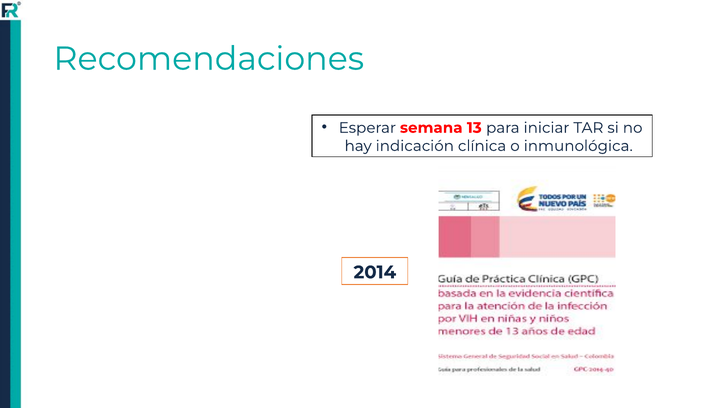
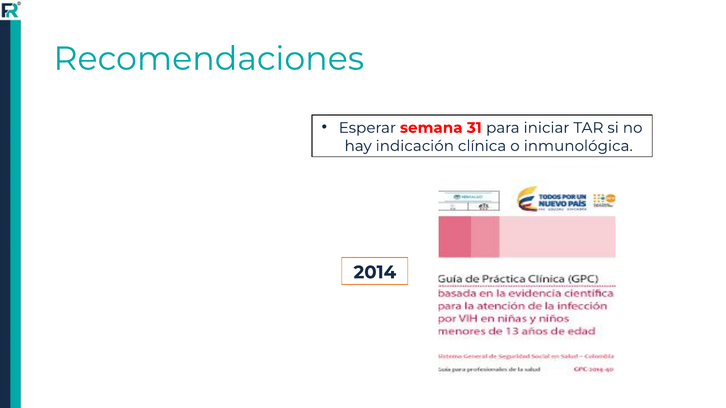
13: 13 -> 31 (474, 128)
